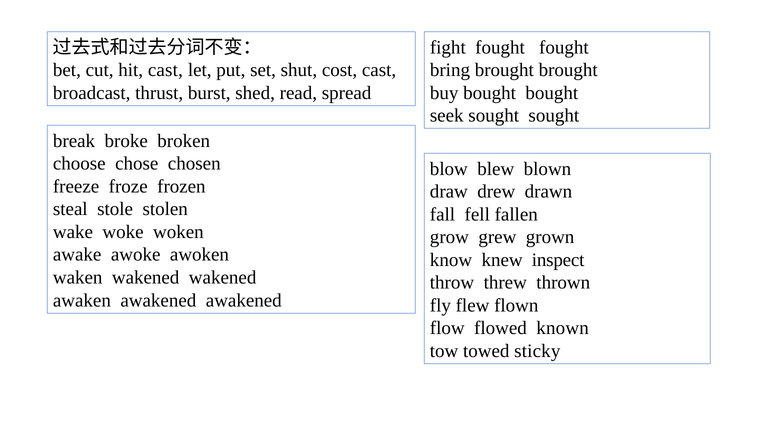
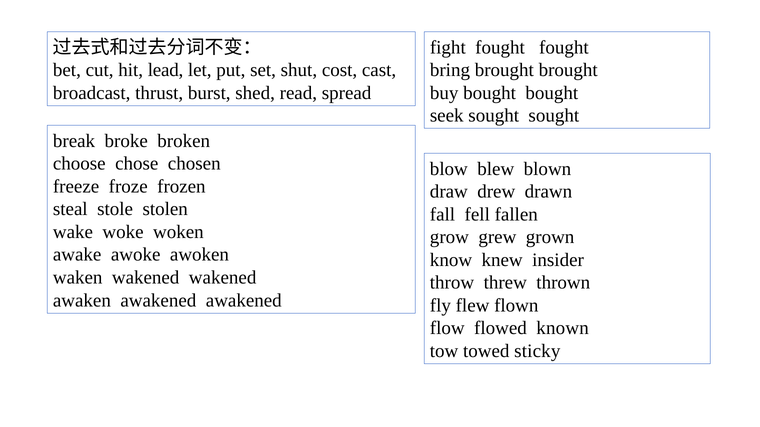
hit cast: cast -> lead (166, 70)
inspect: inspect -> insider (558, 260)
